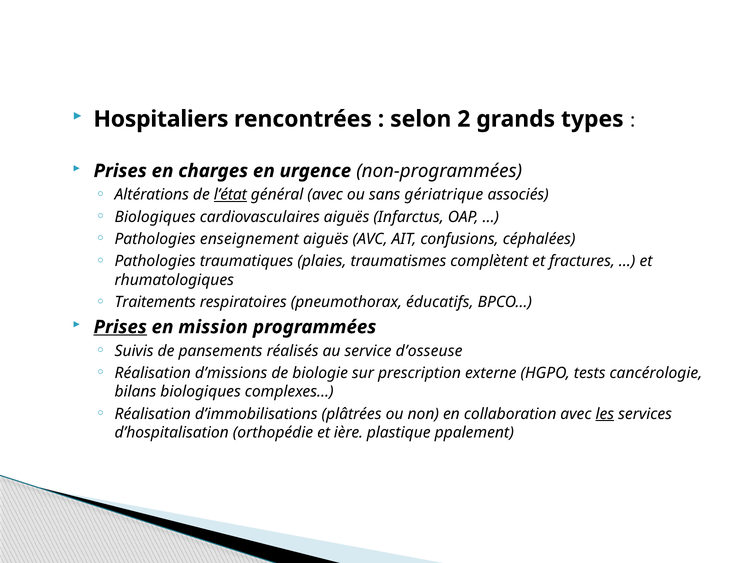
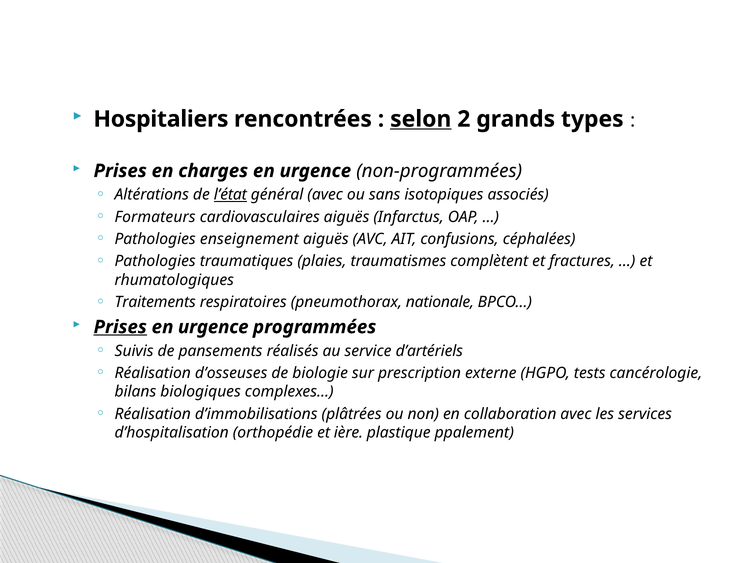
selon underline: none -> present (421, 119)
gériatrique: gériatrique -> isotopiques (444, 195)
Biologiques: Biologiques -> Formateurs (155, 217)
éducatifs: éducatifs -> nationale (440, 302)
mission: mission -> urgence (213, 327)
d’osseuse: d’osseuse -> d’artériels (429, 351)
d’missions: d’missions -> d’osseuses (231, 373)
les underline: present -> none (605, 414)
